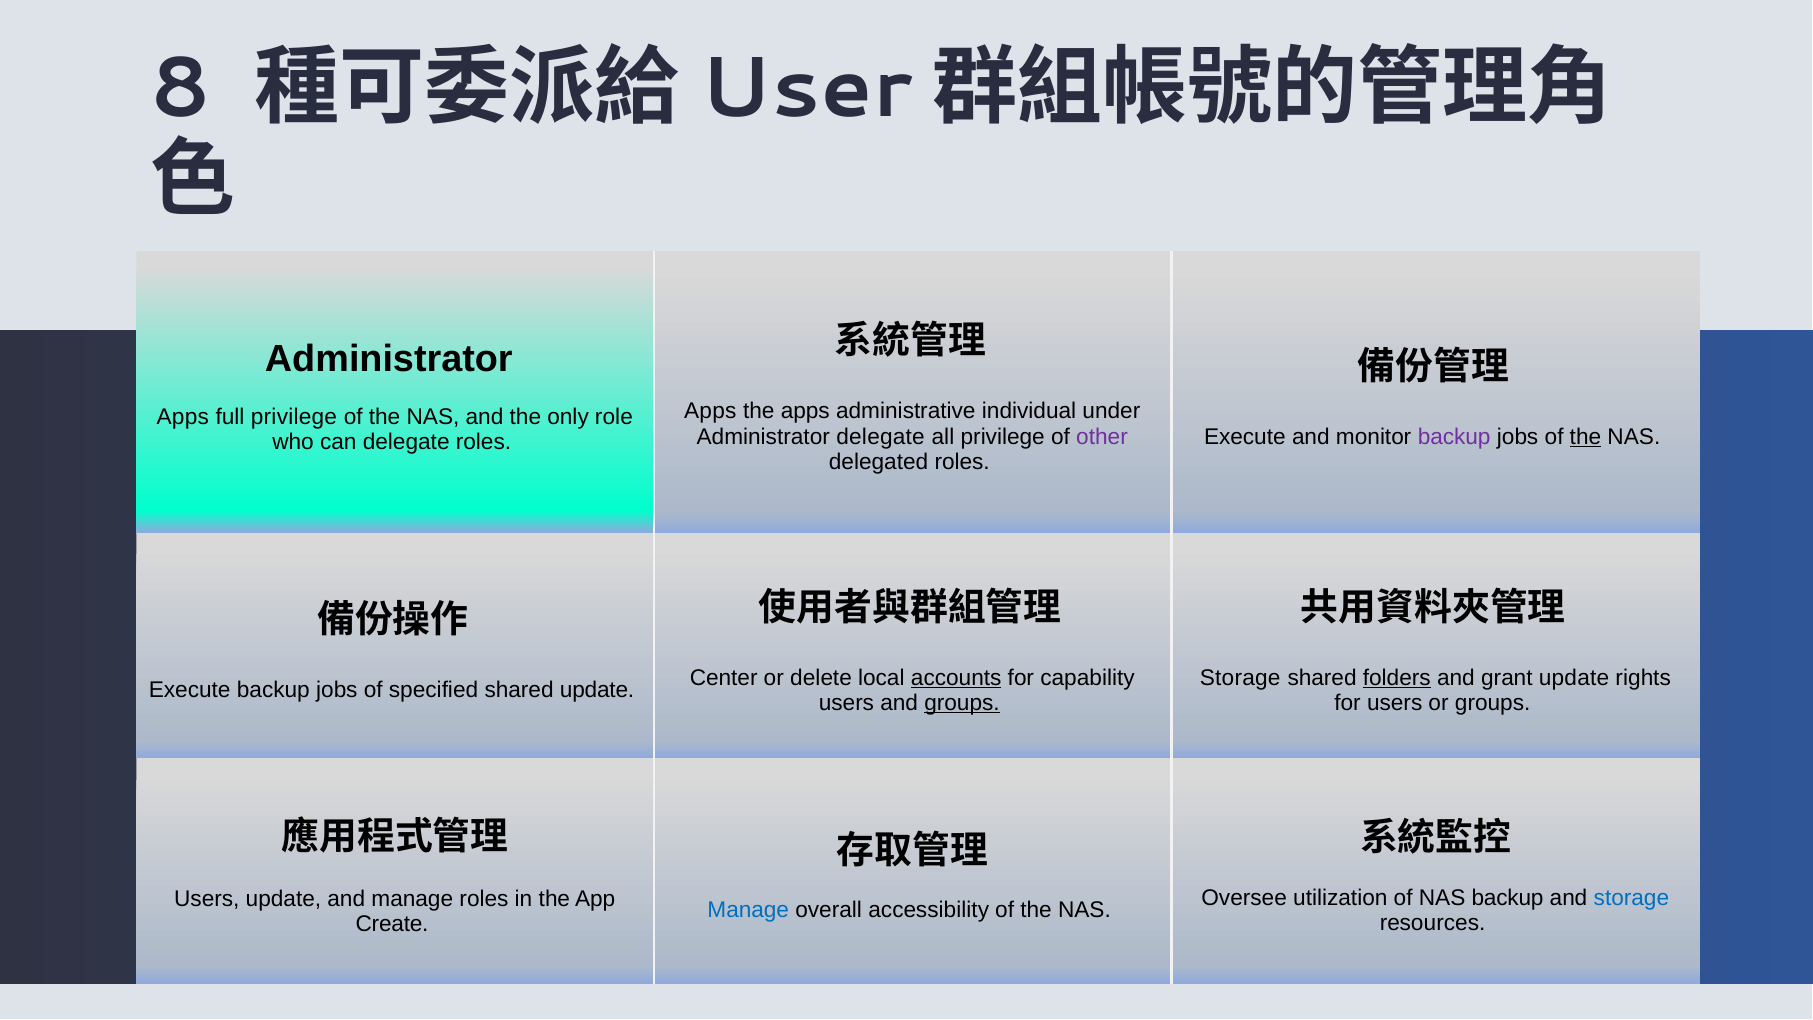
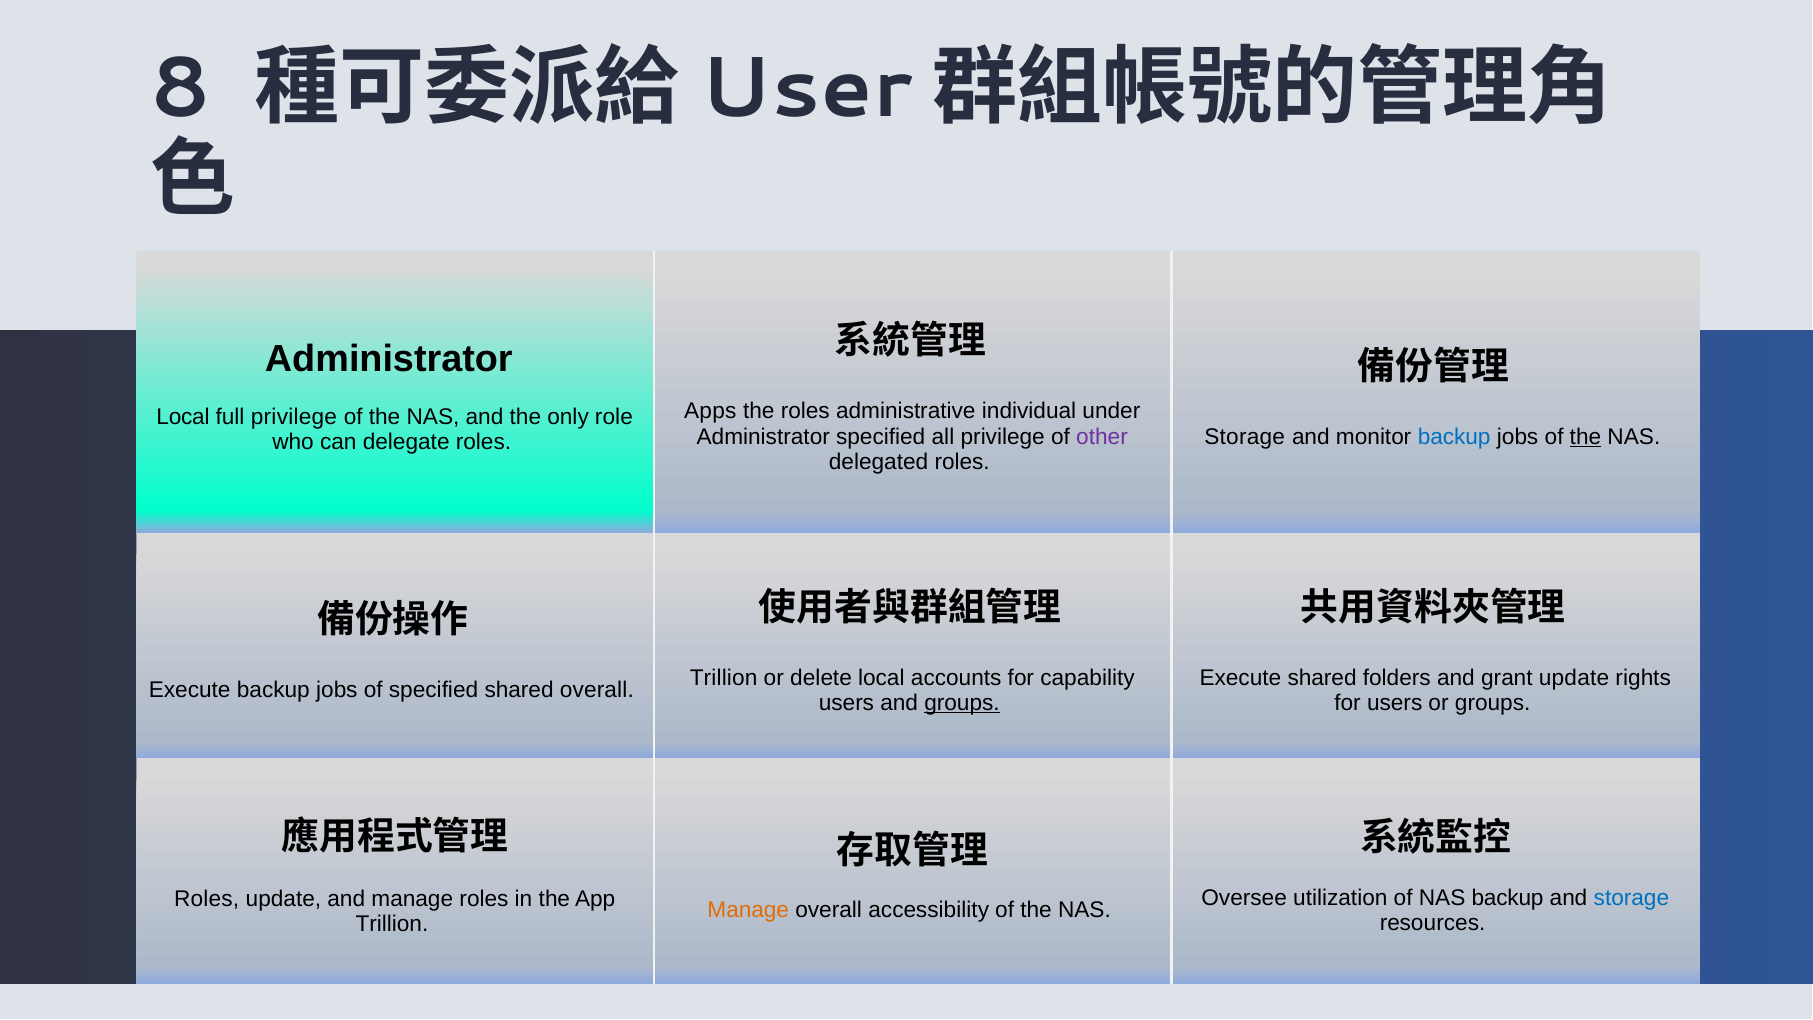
the apps: apps -> roles (805, 411)
Apps: Apps -> Local (183, 417)
Administrator delegate: delegate -> specified (881, 437)
Execute: Execute -> Storage (1245, 437)
backup colour: purple -> blue (1454, 437)
Center: Center -> Trillion (724, 678)
accounts underline: present -> none (956, 678)
Storage: Storage -> Execute (1240, 678)
folders underline: present -> none (1397, 678)
shared update: update -> overall (597, 690)
Users: Users -> Roles (207, 899)
Manage colour: blue -> orange (748, 910)
Create: Create -> Trillion (392, 924)
